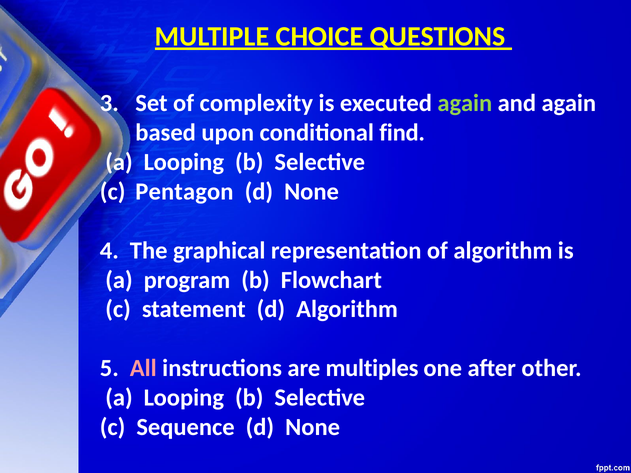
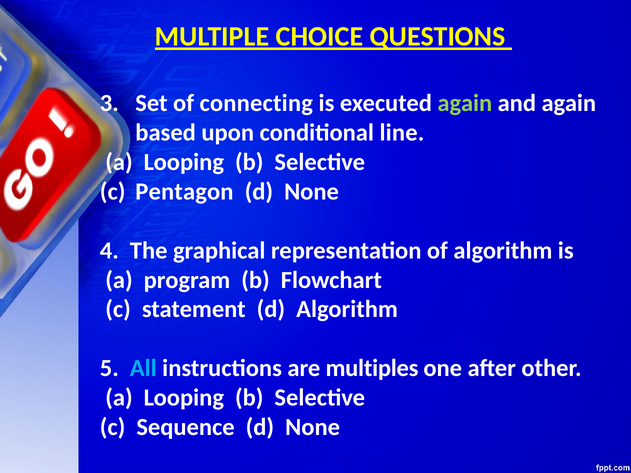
complexity: complexity -> connecting (256, 103)
find: find -> line (402, 133)
All colour: pink -> light blue (143, 368)
